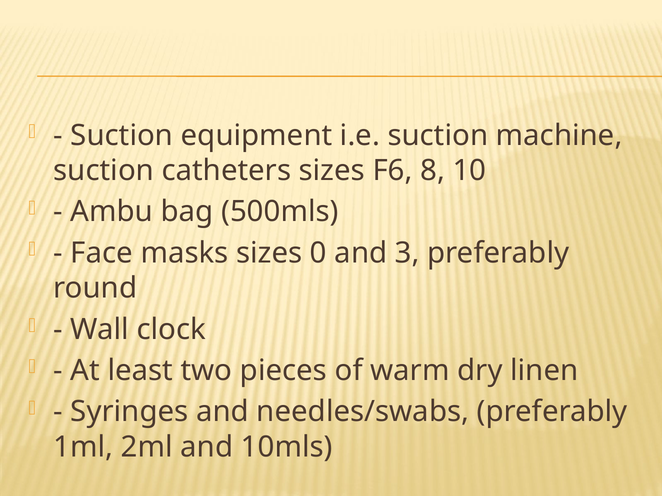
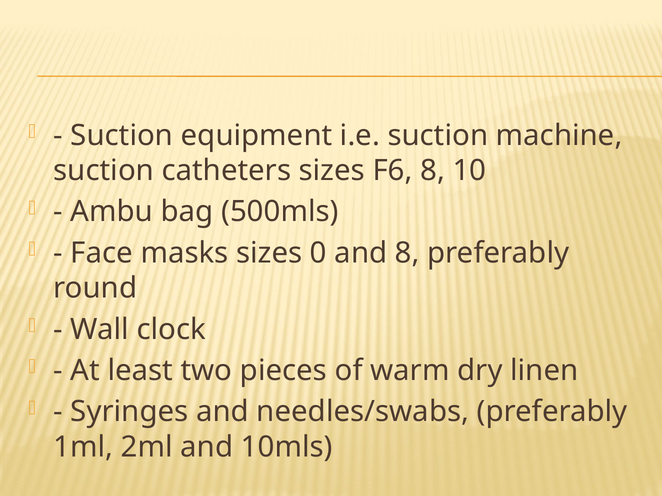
and 3: 3 -> 8 (407, 253)
